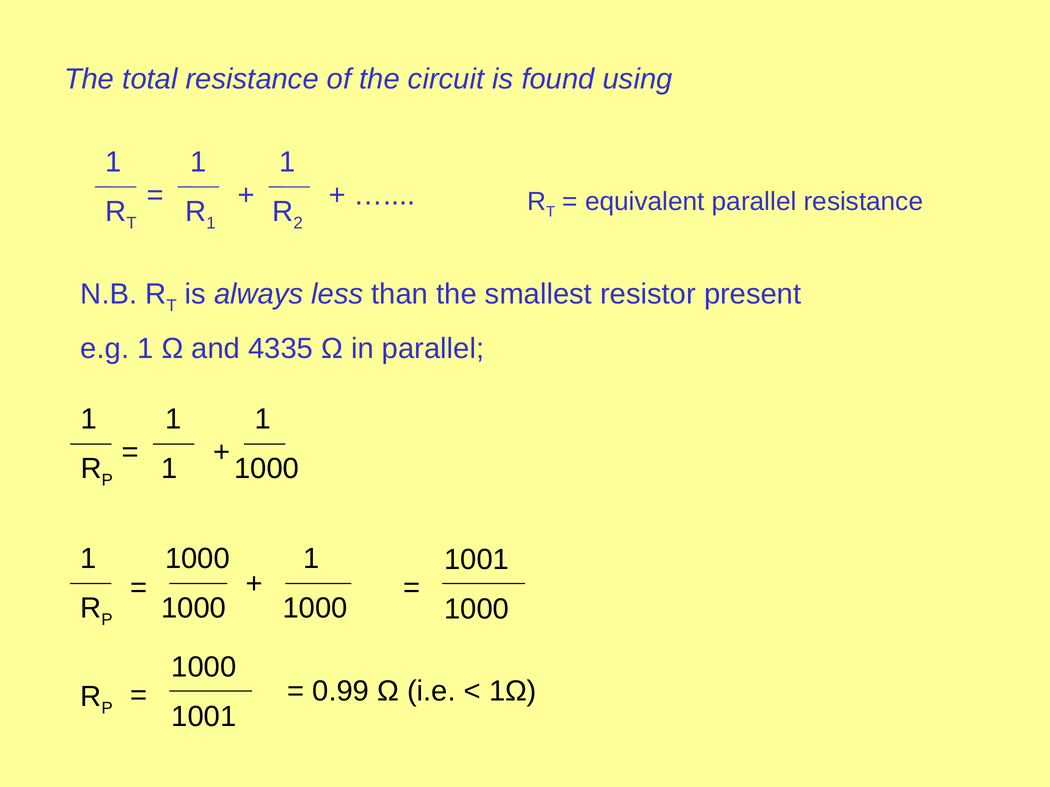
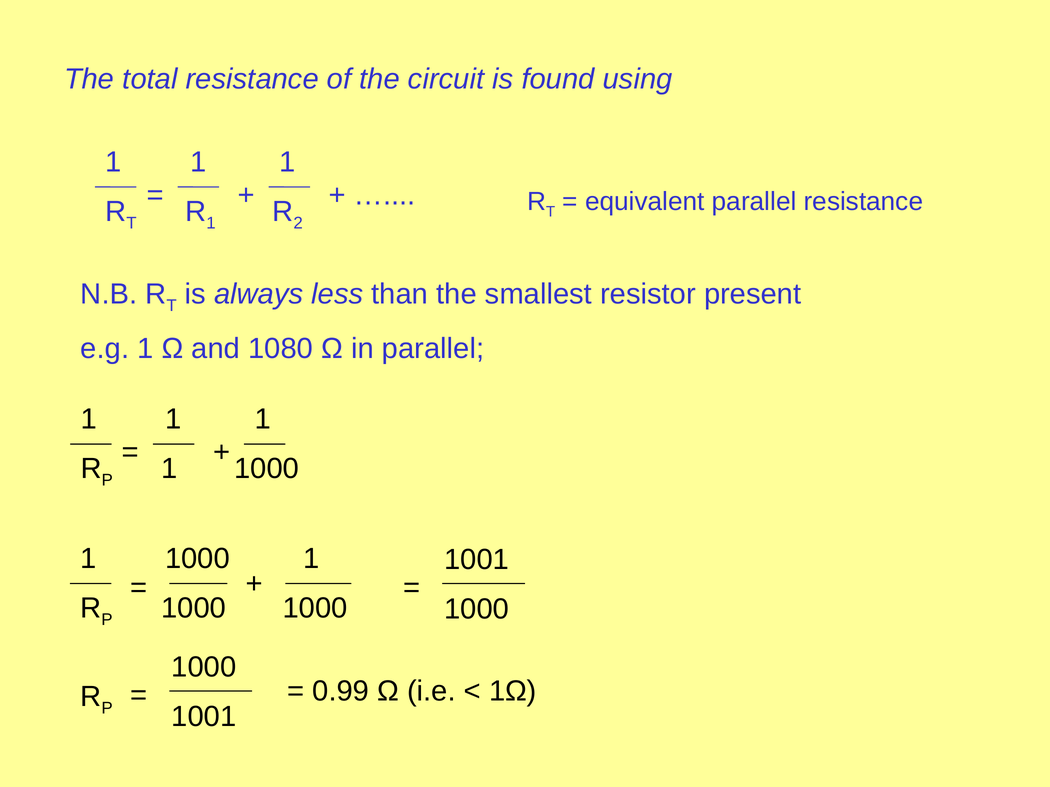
4335: 4335 -> 1080 (281, 349)
